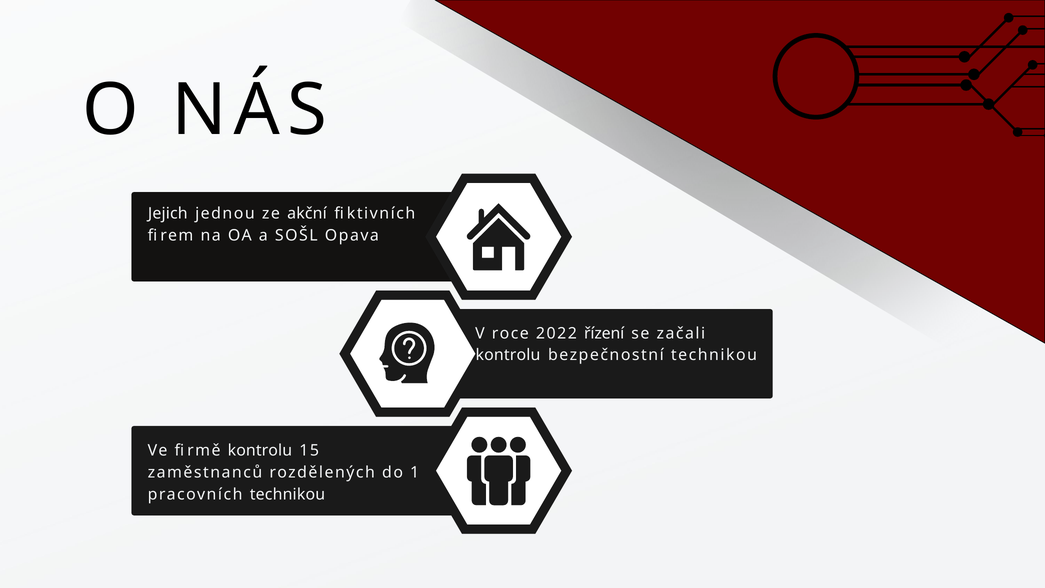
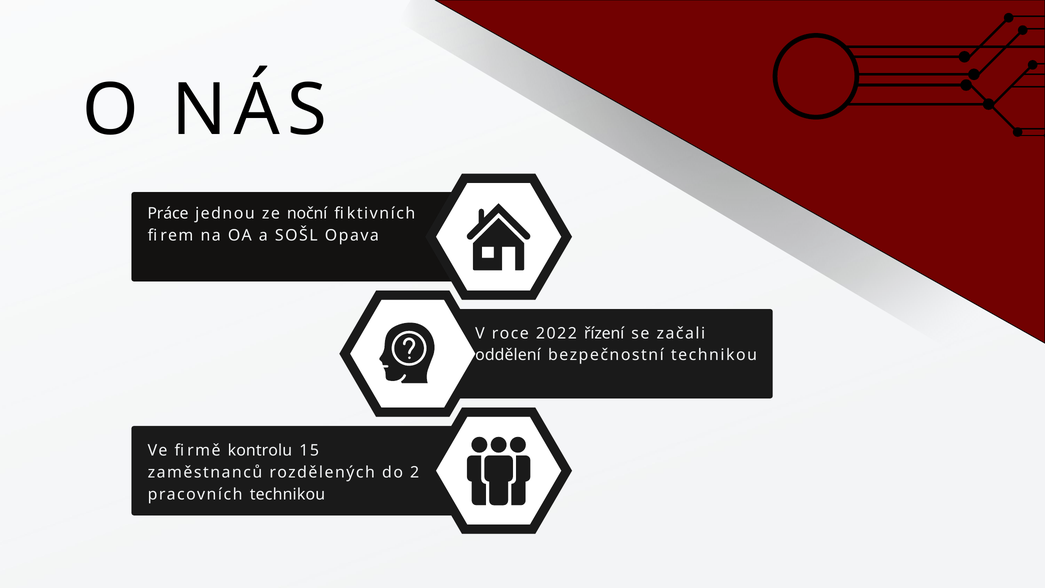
Jejich: Jejich -> Práce (168, 214)
akční: akční -> noční (307, 214)
kontrolu: kontrolu -> oddělení (508, 355)
1: 1 -> 2 (415, 472)
